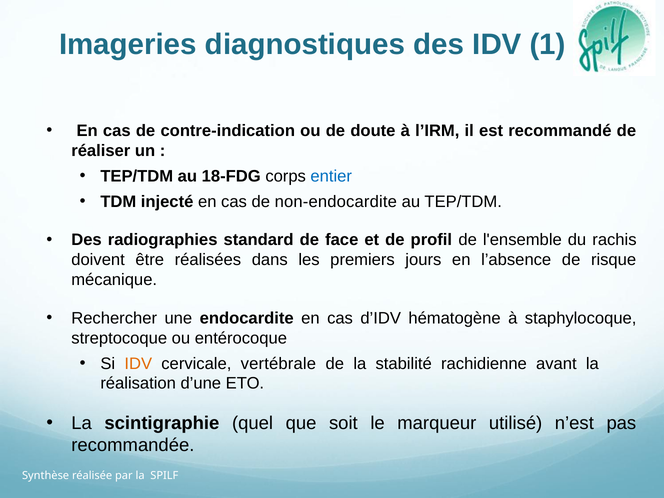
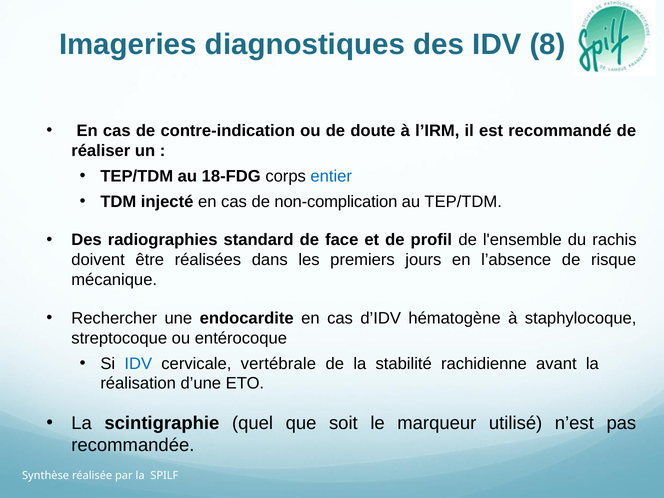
1: 1 -> 8 (548, 45)
non-endocardite: non-endocardite -> non-complication (336, 202)
IDV colour: orange -> blue (138, 364)
